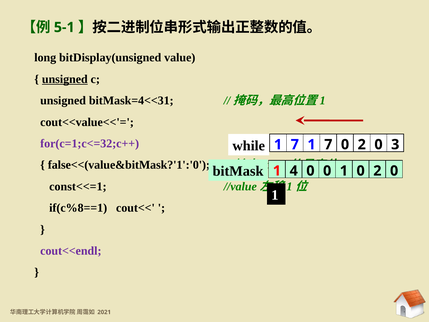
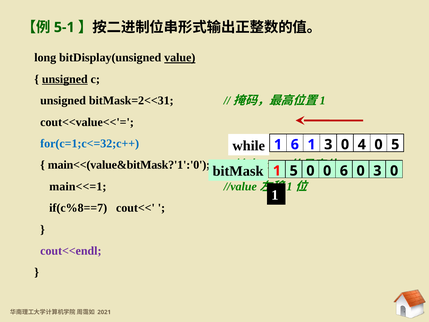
value underline: none -> present (180, 58)
bitMask=4<<31: bitMask=4<<31 -> bitMask=2<<31 (131, 101)
for(c=1;c<=32;c++ colour: purple -> blue (90, 143)
7: 7 -> 6 (295, 144)
7: 7 -> 3 (328, 144)
2: 2 -> 4 (362, 144)
0 3: 3 -> 5 (395, 144)
false<<(value&bitMask?'1':'0: false<<(value&bitMask?'1':'0 -> main<<(value&bitMask?'1':'0 (129, 165)
1 4: 4 -> 5 (294, 171)
0 1: 1 -> 6 (344, 171)
2: 2 -> 3 (377, 171)
const<<=1: const<<=1 -> main<<=1 (78, 186)
if(c%8==1: if(c%8==1 -> if(c%8==7 (78, 208)
